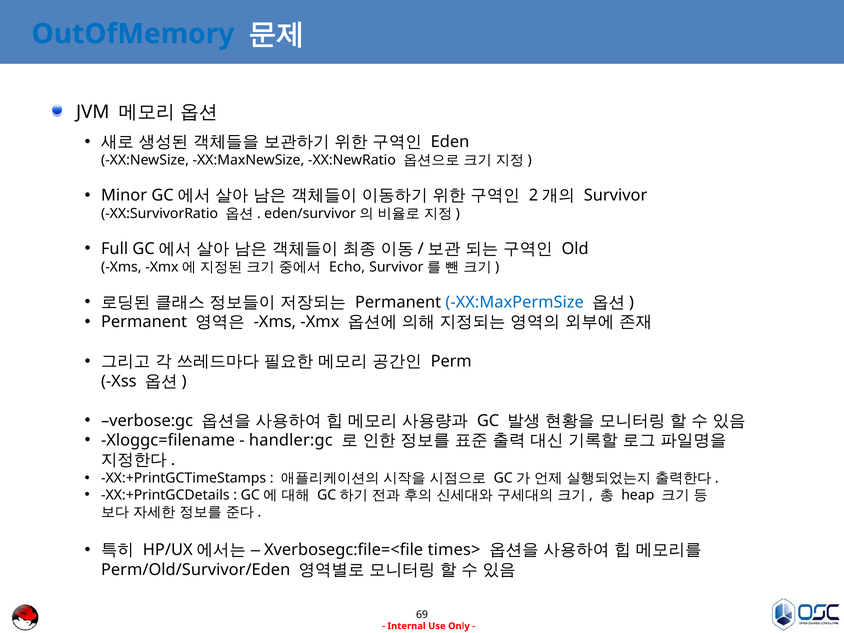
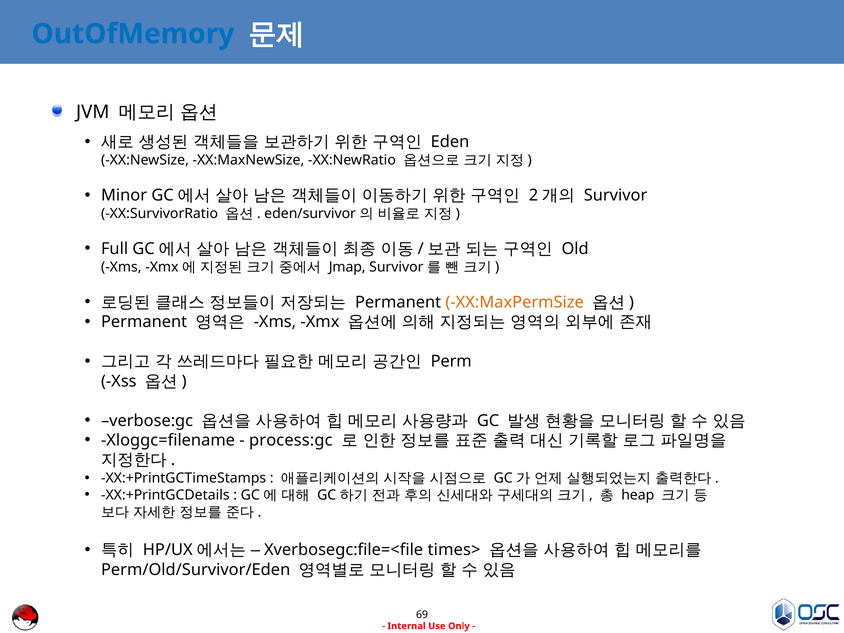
Echo: Echo -> Jmap (347, 267)
XX:MaxPermSize colour: blue -> orange (515, 302)
handler:gc: handler:gc -> process:gc (291, 440)
